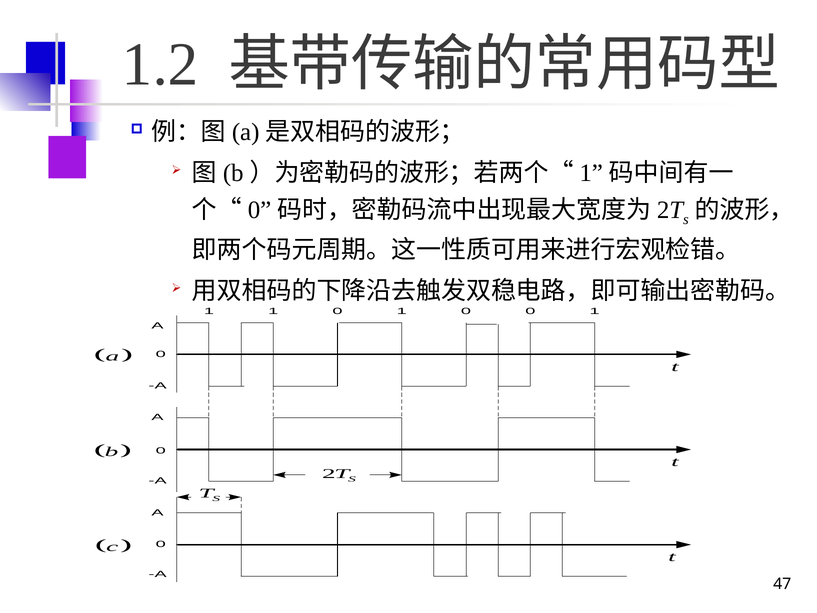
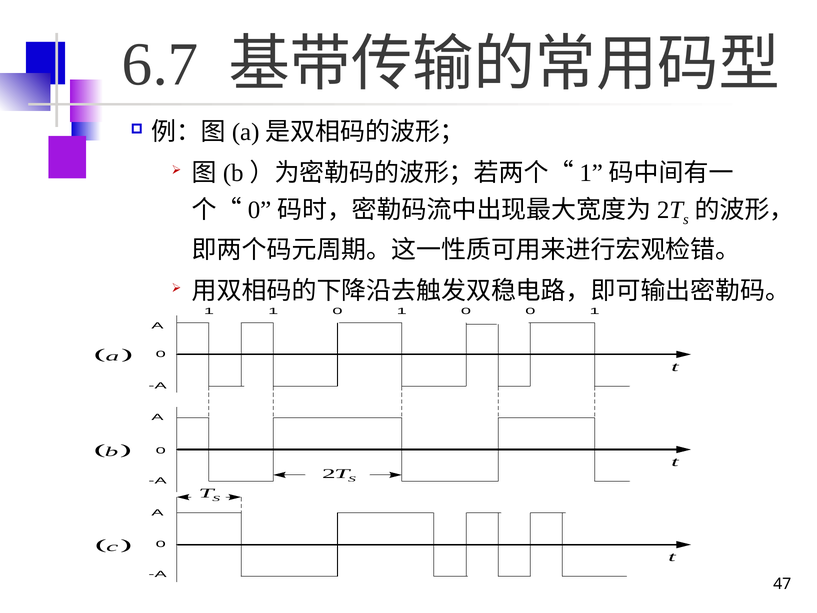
1.2: 1.2 -> 6.7 (160, 65)
